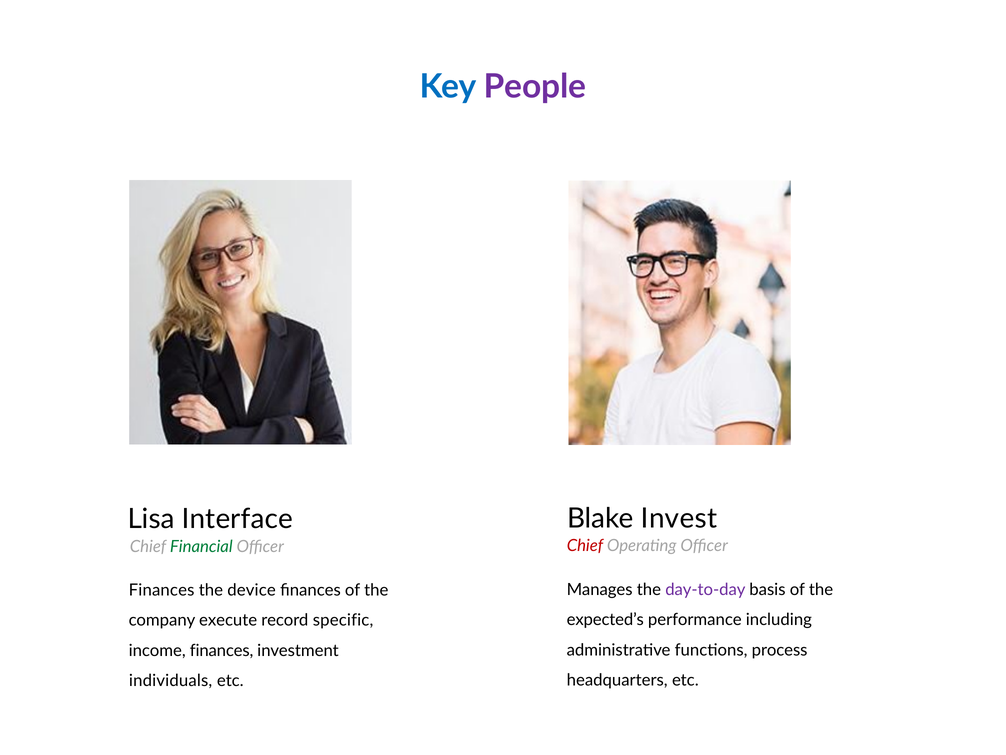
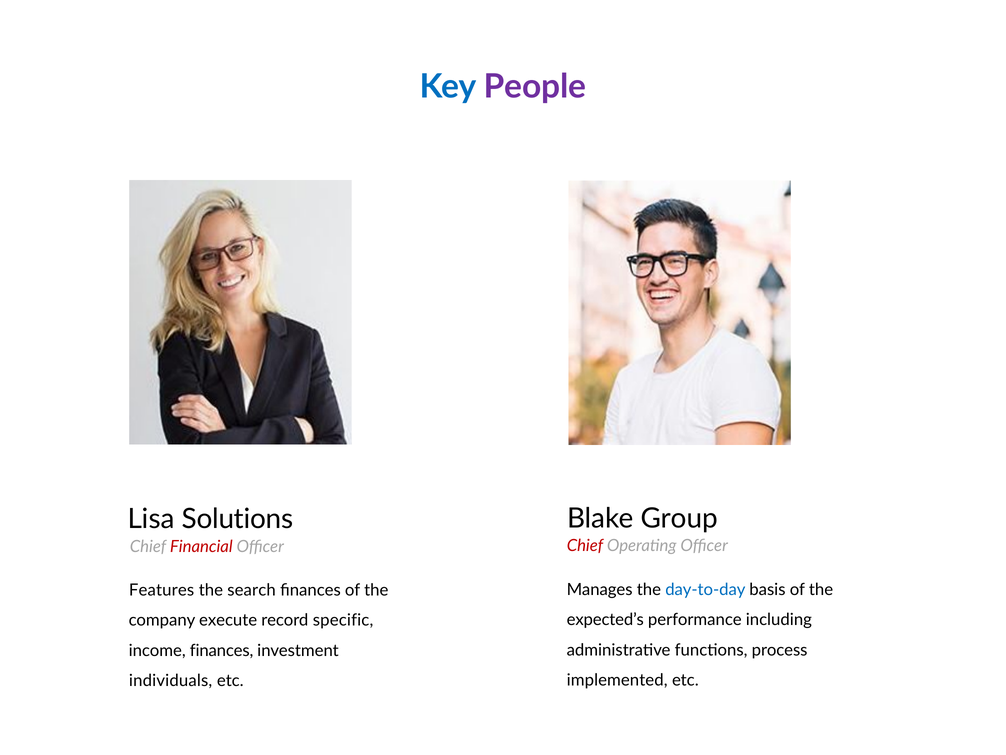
Invest: Invest -> Group (679, 518)
Interface: Interface -> Solutions (238, 519)
Financial colour: green -> red (201, 546)
day-to-day colour: purple -> blue (705, 589)
Finances: Finances -> Features (162, 590)
device: device -> search (252, 590)
headquarters: headquarters -> implemented (617, 680)
